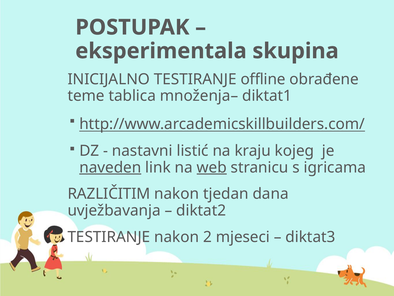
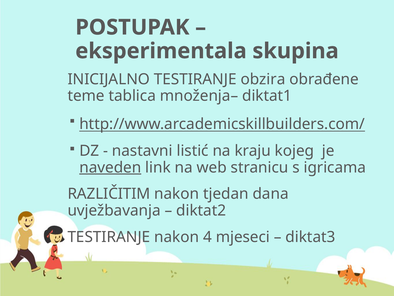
offline: offline -> obzira (263, 79)
web underline: present -> none (212, 167)
2: 2 -> 4 (207, 237)
